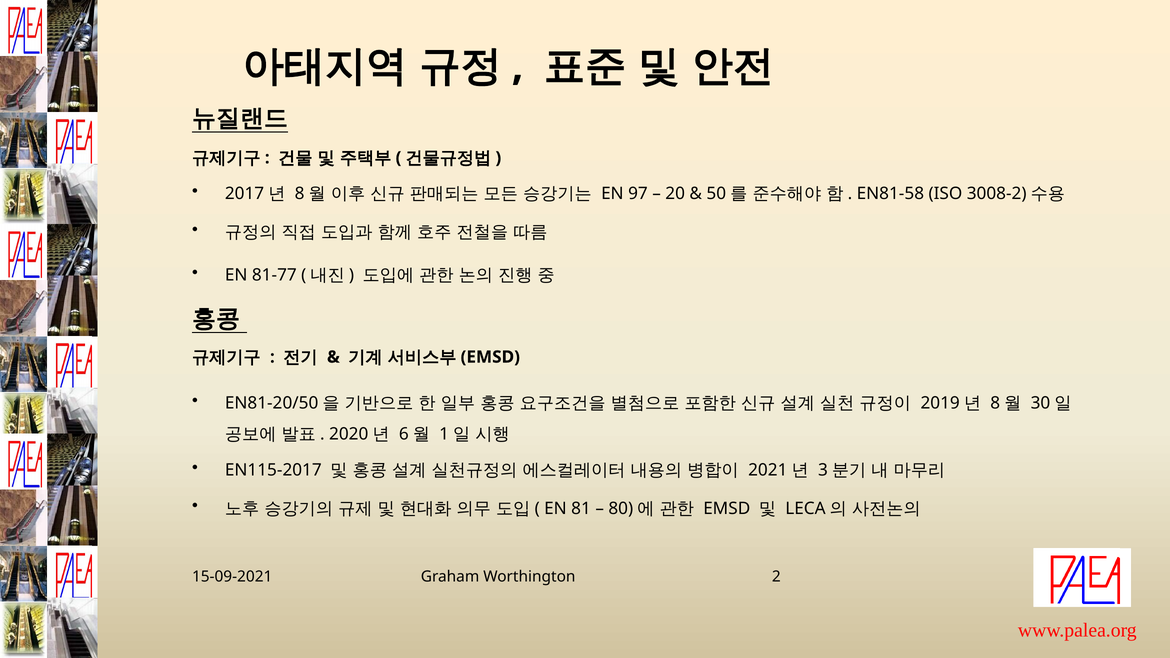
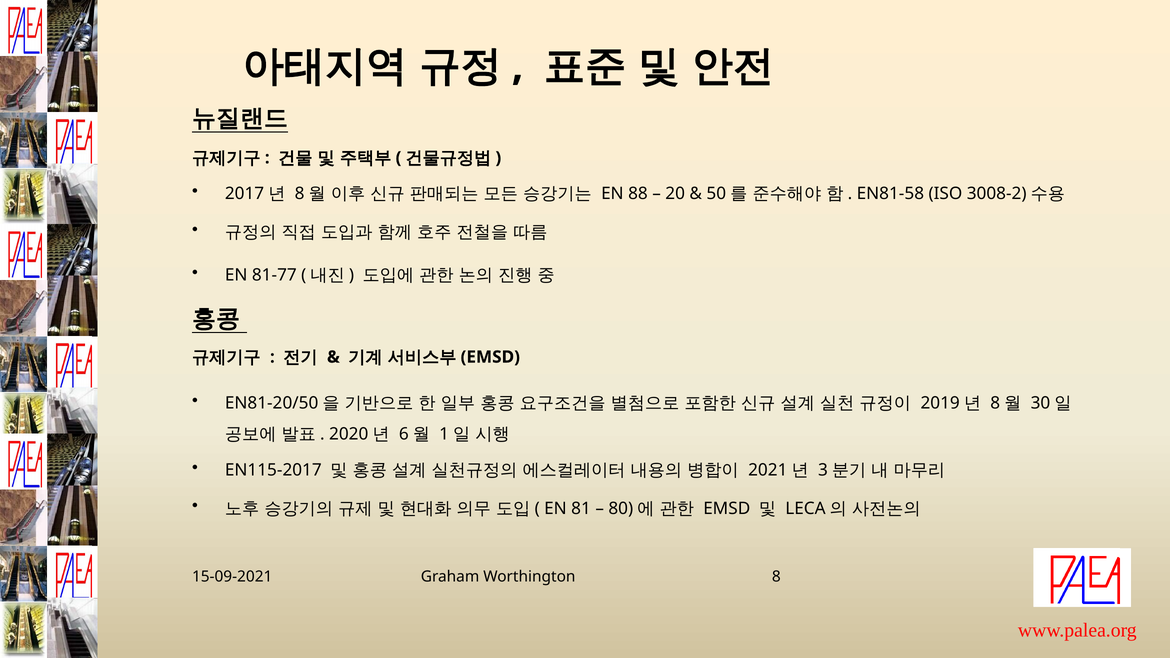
97: 97 -> 88 (638, 194)
2: 2 -> 8 (776, 577)
